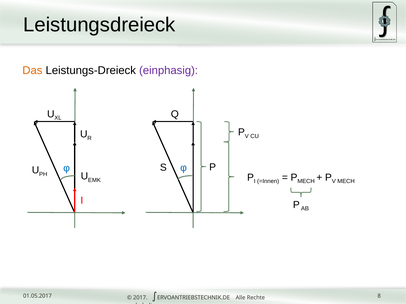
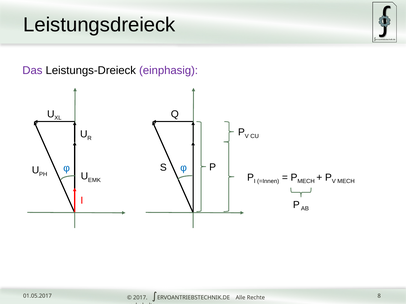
Das colour: orange -> purple (32, 70)
